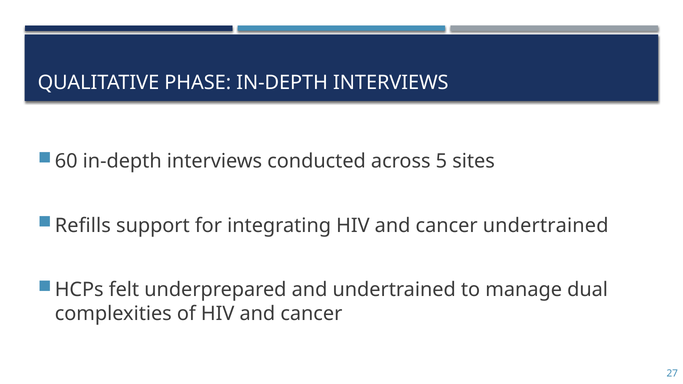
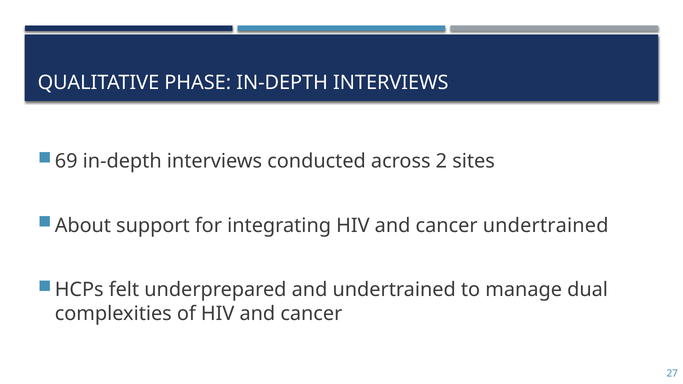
60: 60 -> 69 (66, 161)
5: 5 -> 2 (441, 161)
Refills: Refills -> About (83, 226)
